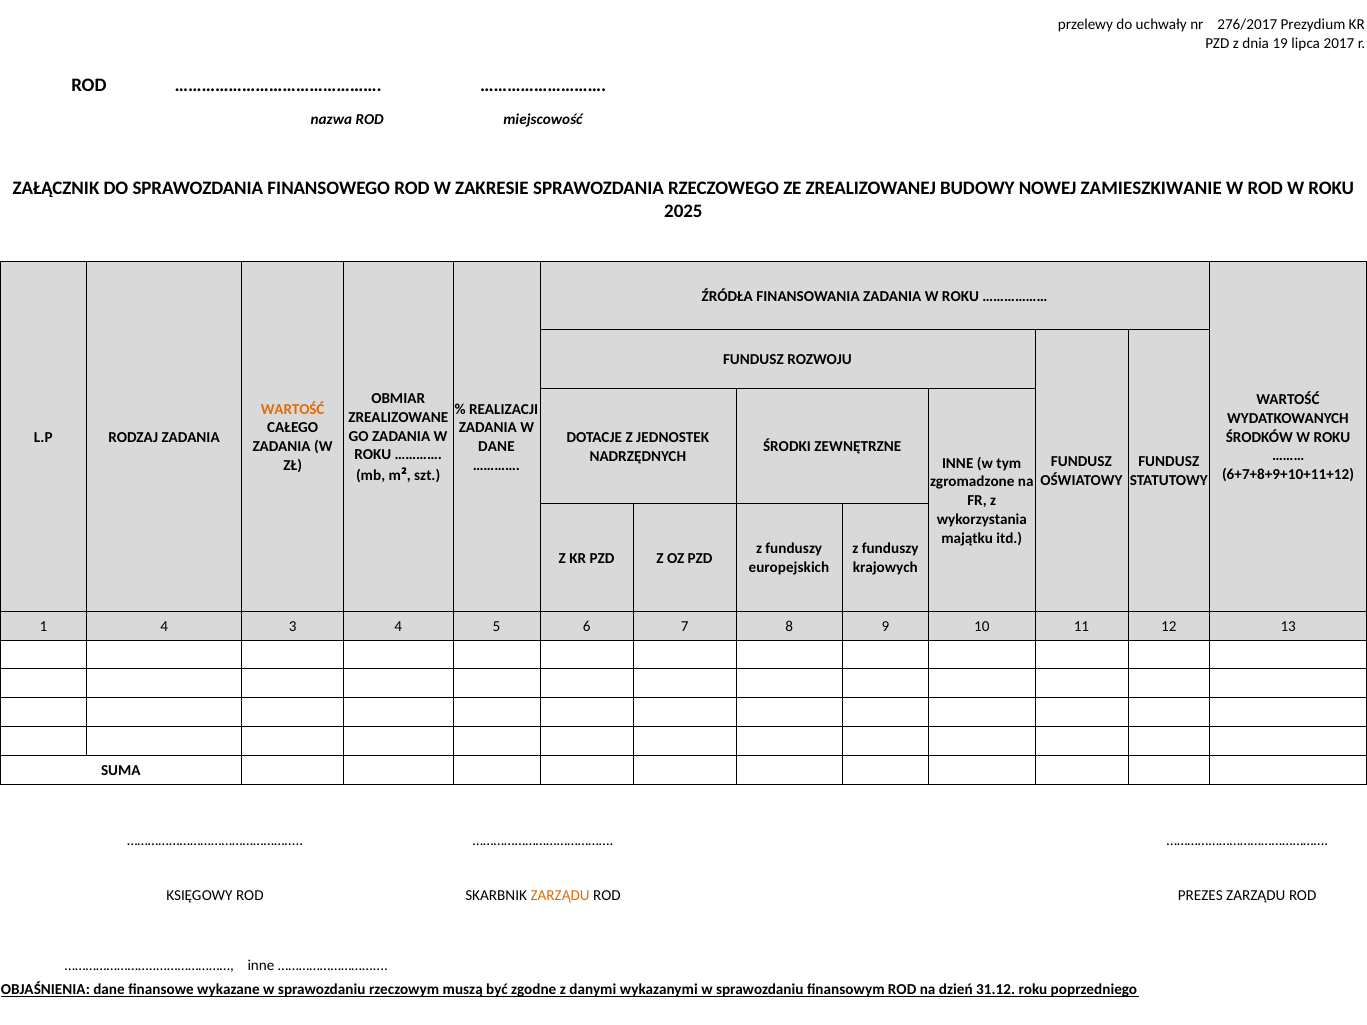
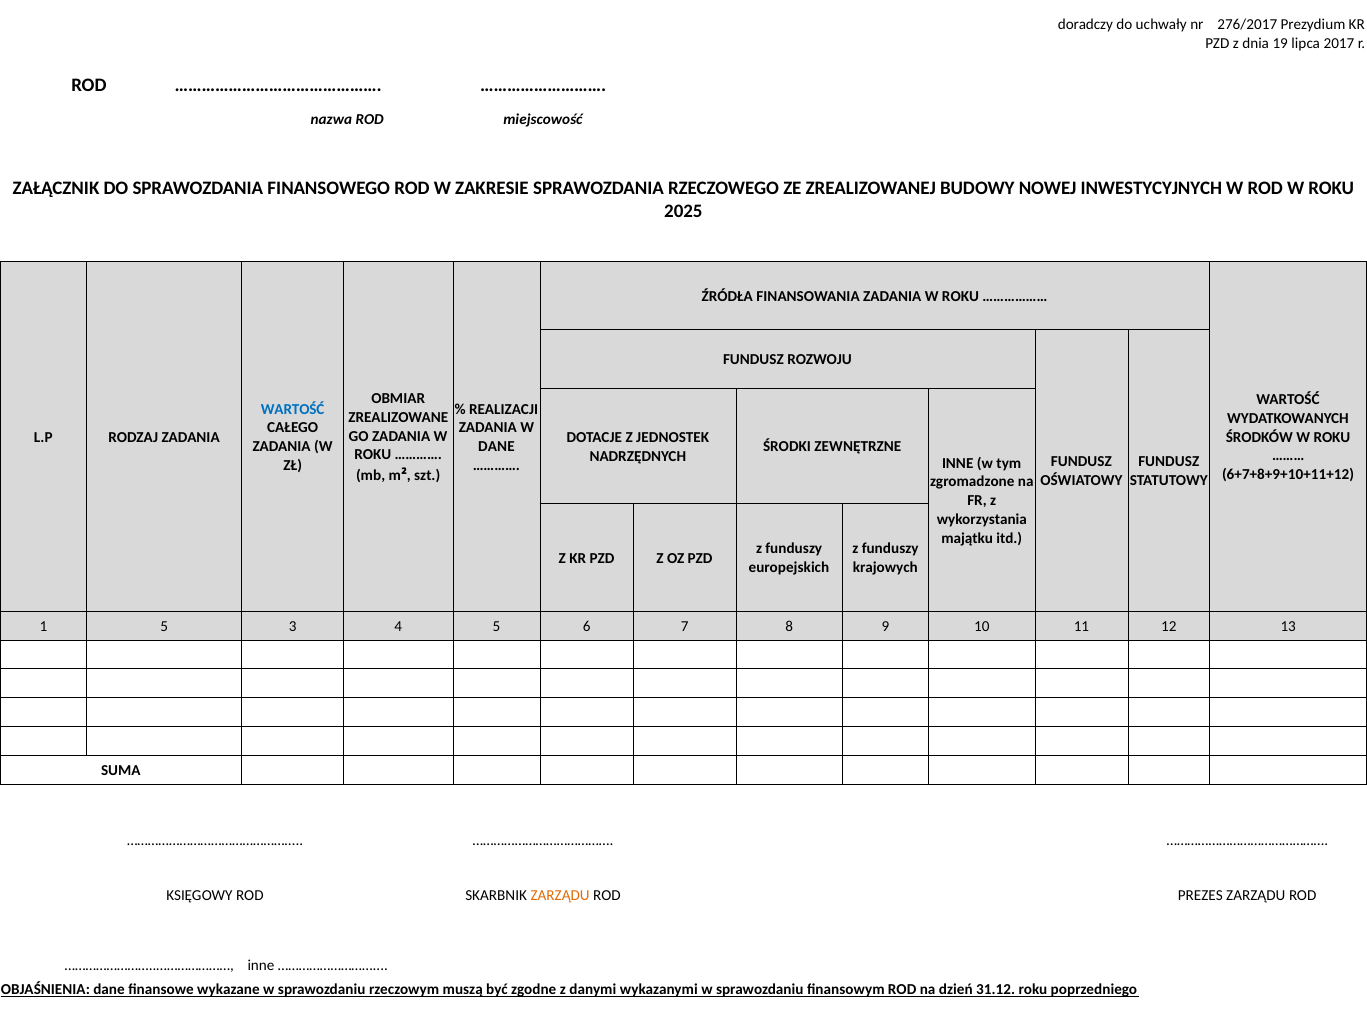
przelewy: przelewy -> doradczy (1085, 25)
ZAMIESZKIWANIE: ZAMIESZKIWANIE -> INWESTYCYJNYCH (1151, 188)
WARTOŚĆ colour: orange -> blue (293, 409)
1 4: 4 -> 5 (164, 627)
